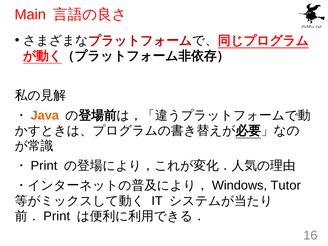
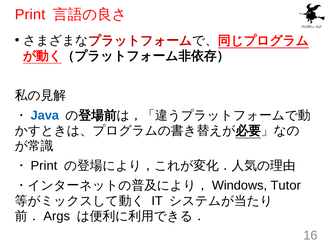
Main: Main -> Print (30, 15)
Java colour: orange -> blue (45, 115)
Print: Print -> Args (57, 216)
